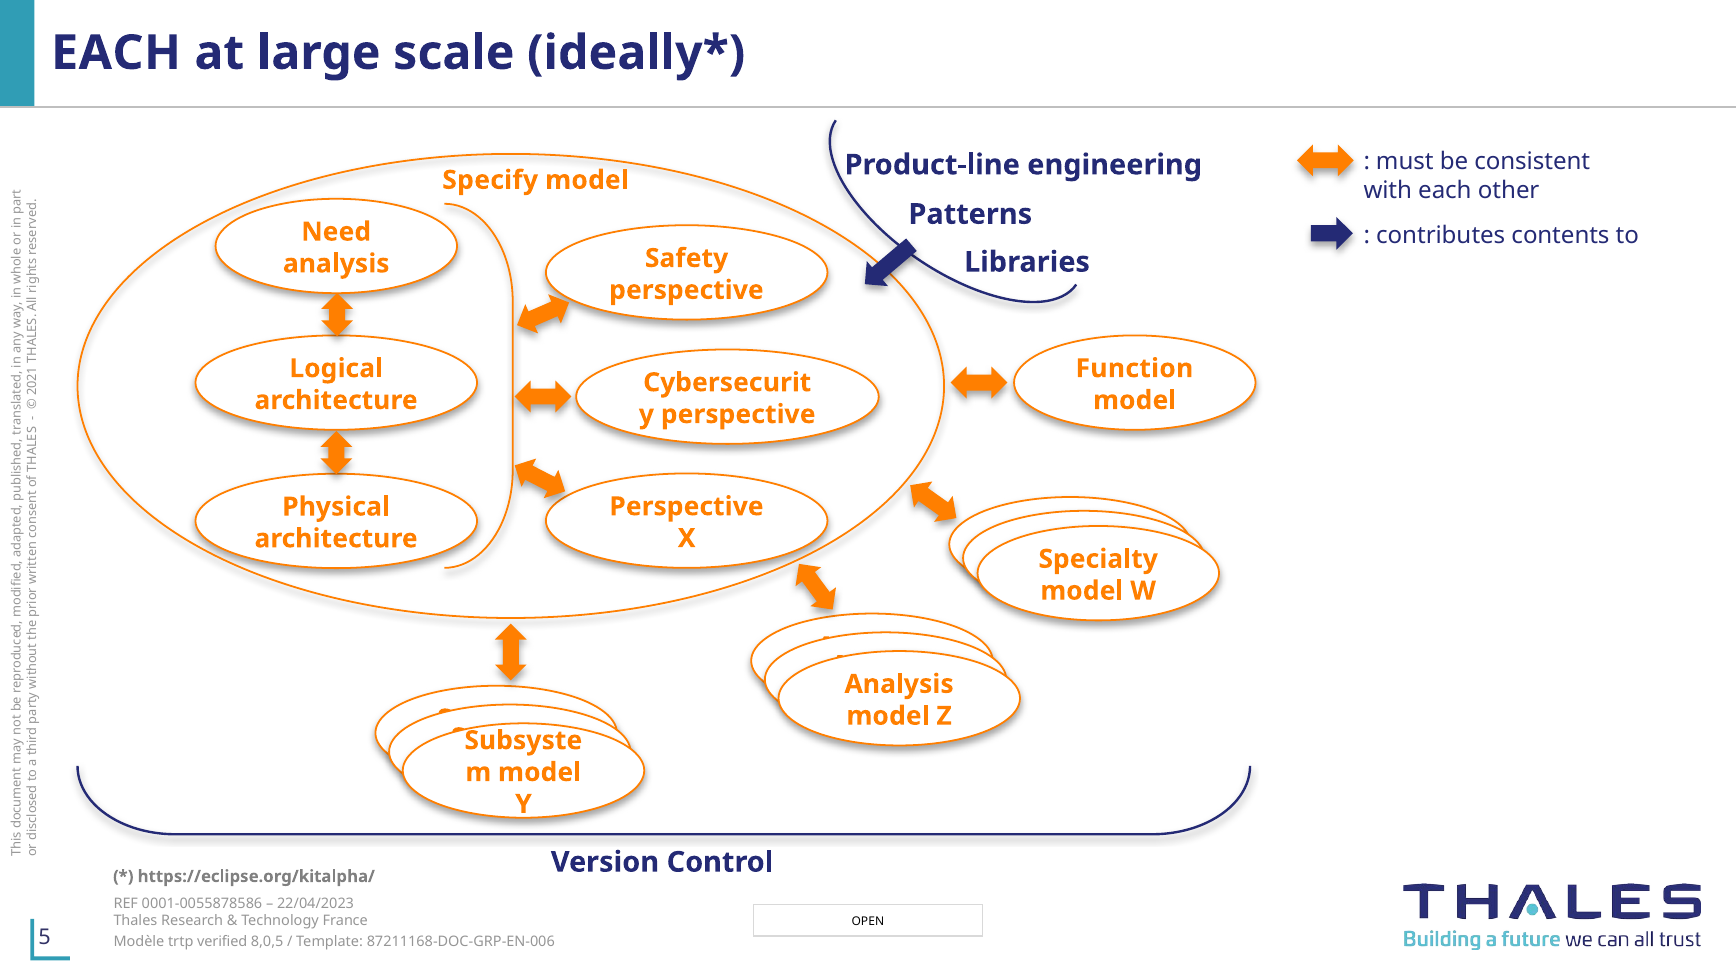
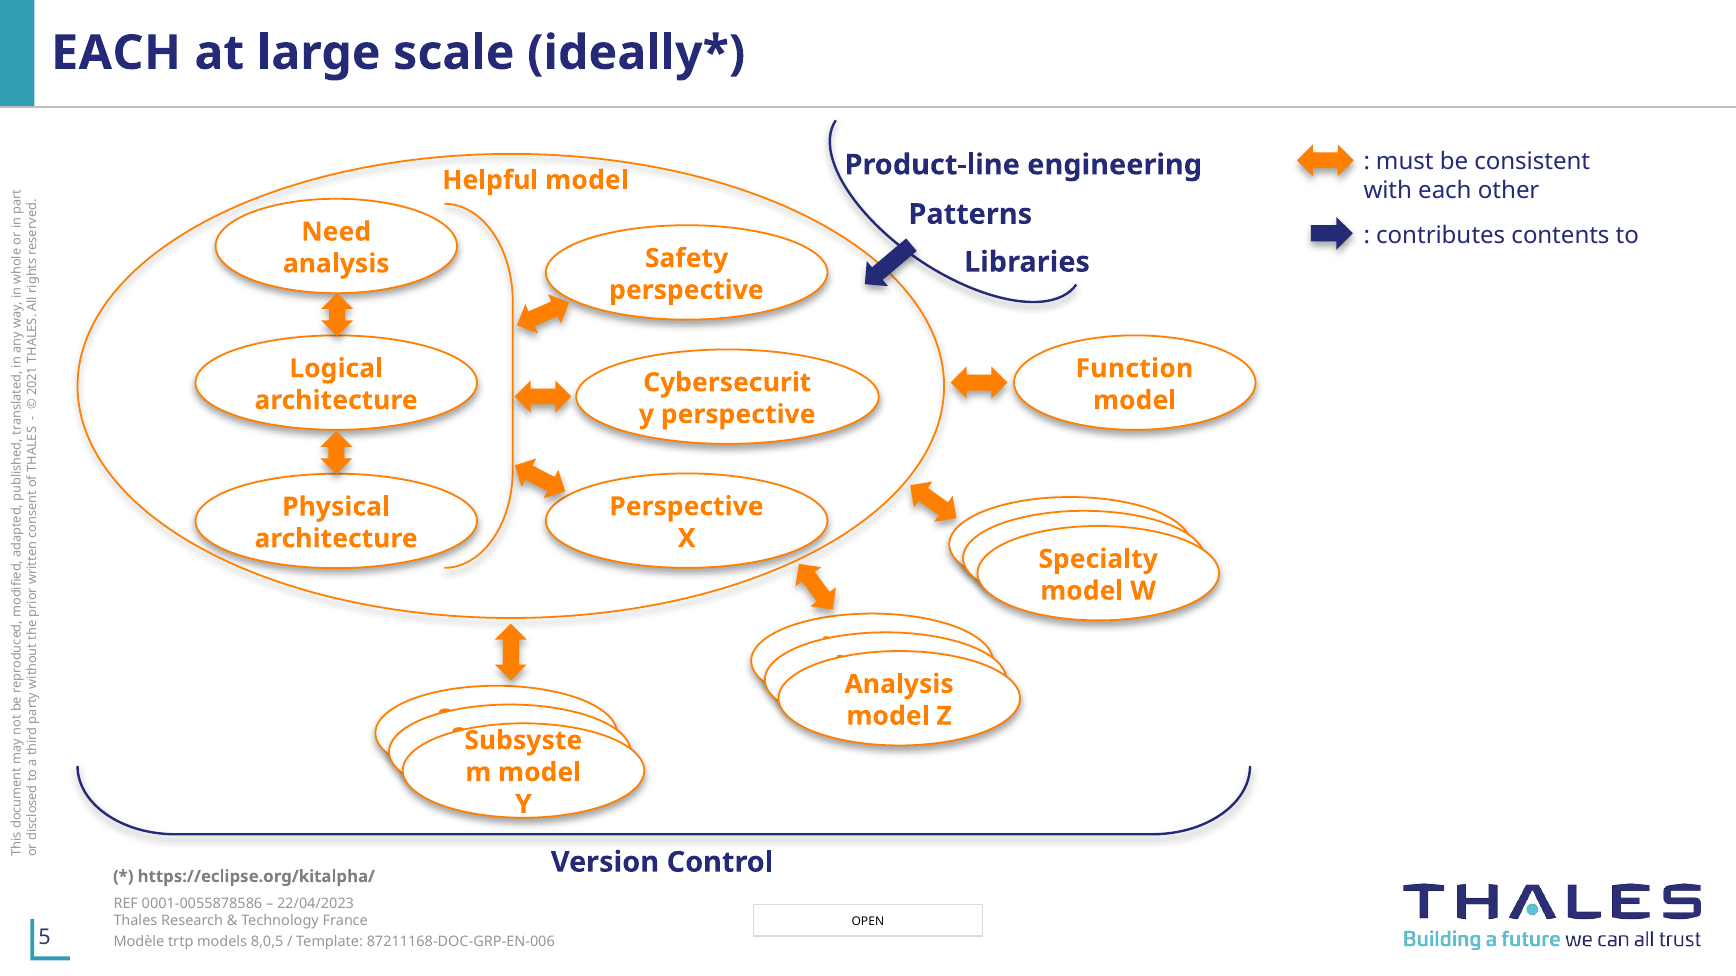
Specify: Specify -> Helpful (490, 180)
verified: verified -> models (222, 942)
